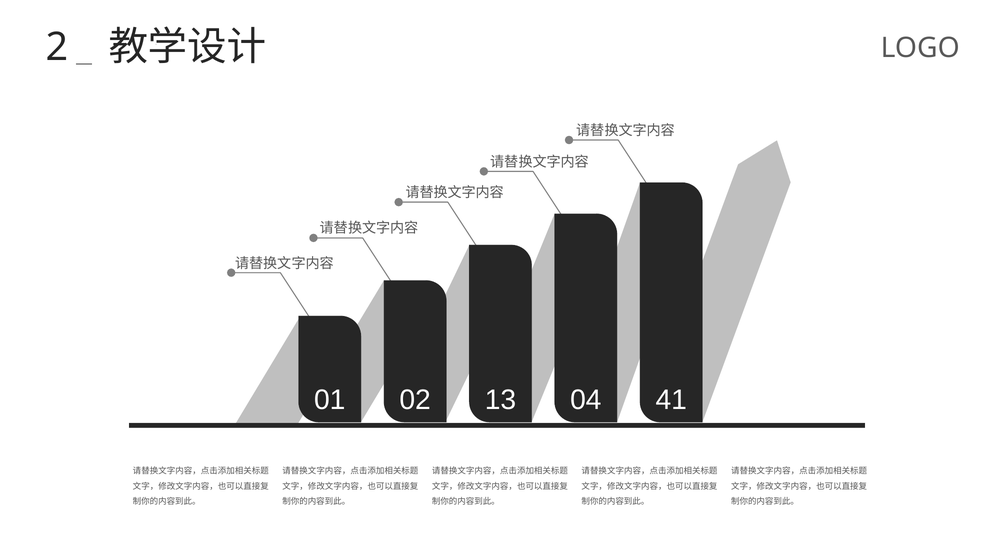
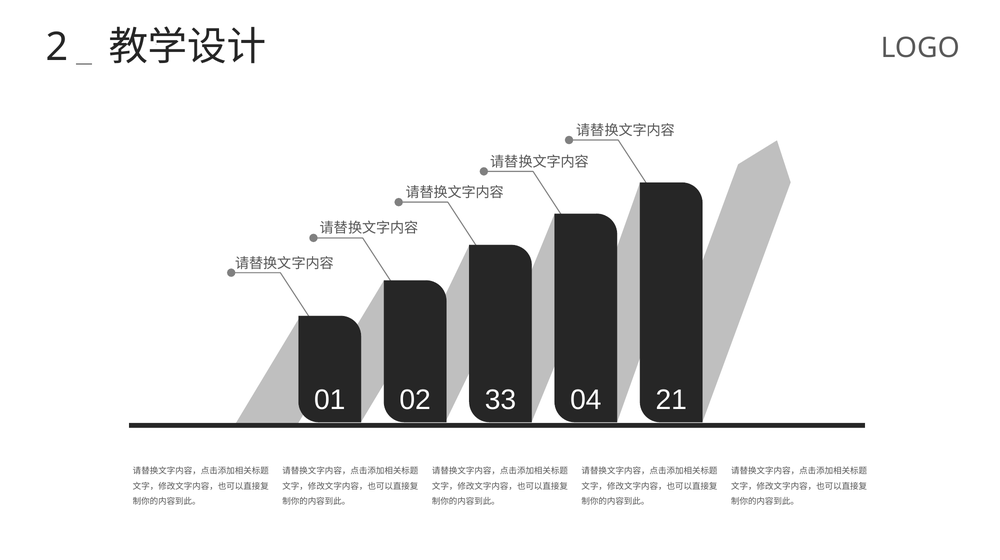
13: 13 -> 33 (500, 400)
41: 41 -> 21 (671, 400)
